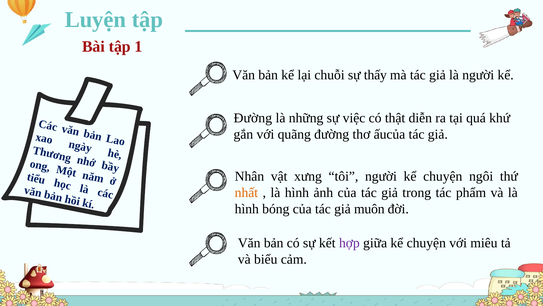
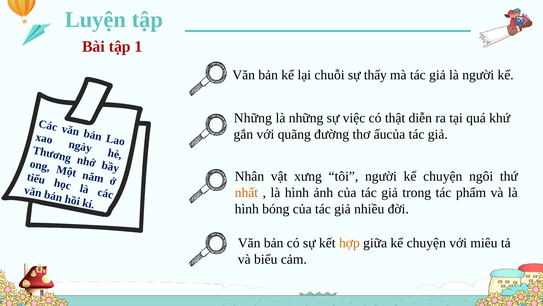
Đường: Đường -> Những (253, 118)
muôn: muôn -> nhiều (369, 209)
hợp colour: purple -> orange (349, 243)
